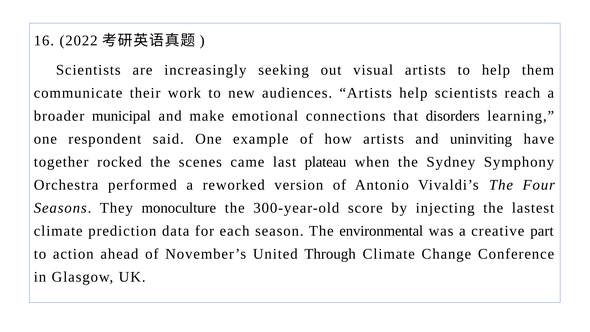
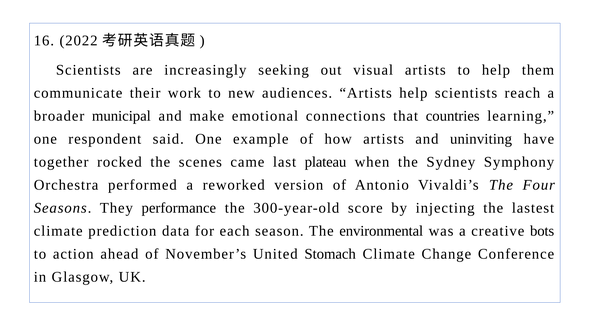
disorders: disorders -> countries (453, 116)
monoculture: monoculture -> performance (179, 208)
part: part -> bots (542, 231)
Through: Through -> Stomach (330, 254)
